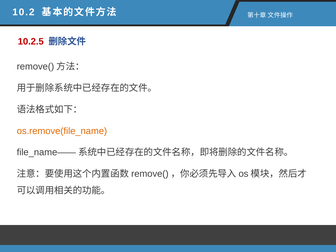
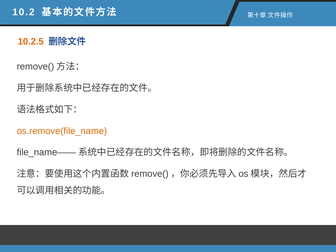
10.2.5 colour: red -> orange (31, 42)
